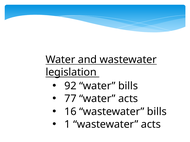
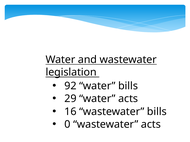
77: 77 -> 29 (70, 99)
1: 1 -> 0 (67, 125)
